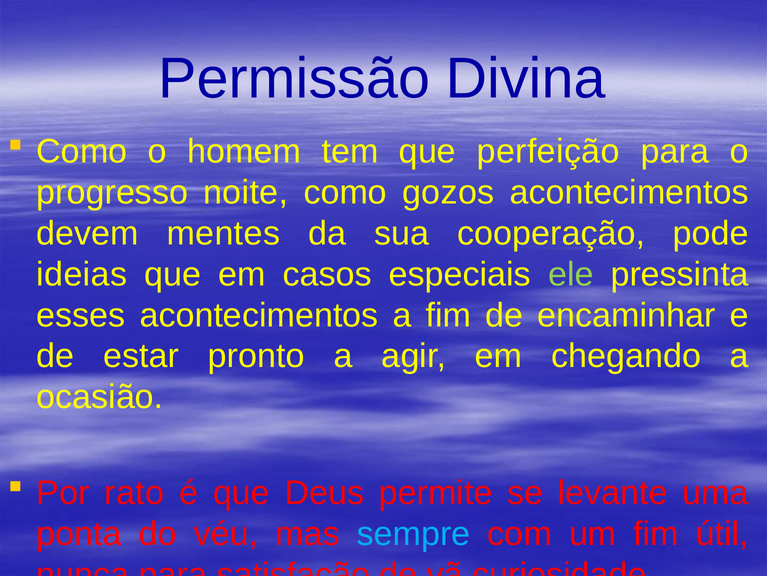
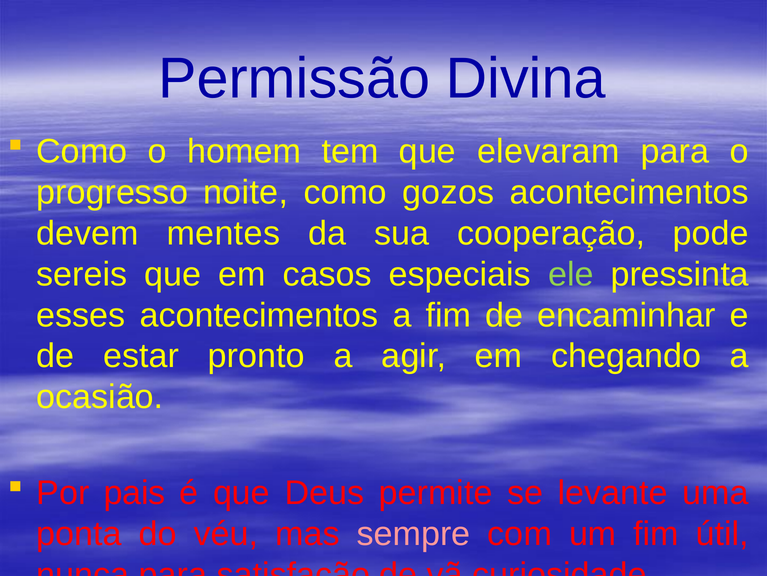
perfeição: perfeição -> elevaram (548, 151)
ideias: ideias -> sereis (82, 274)
rato: rato -> pais (135, 492)
sempre colour: light blue -> pink (414, 533)
